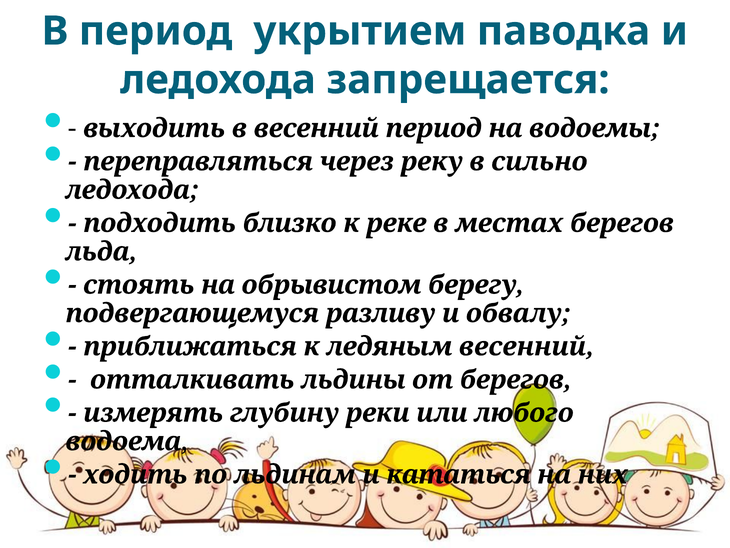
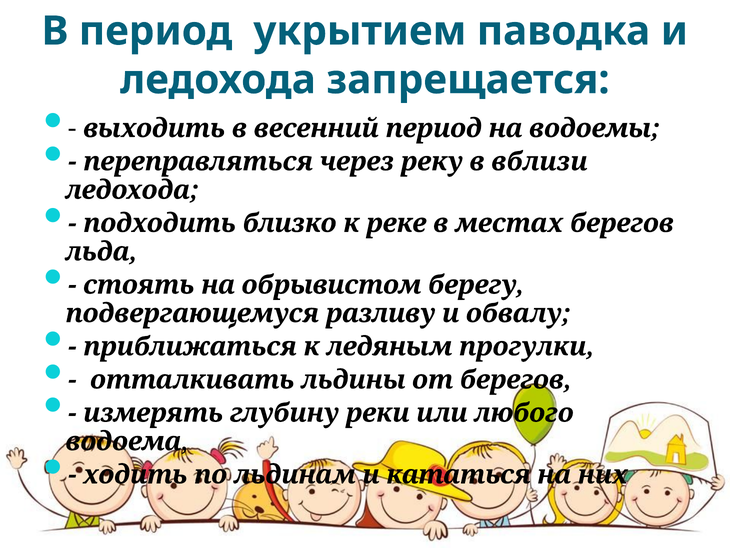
сильно: сильно -> вблизи (539, 161)
ледяным весенний: весенний -> прогулки (527, 346)
